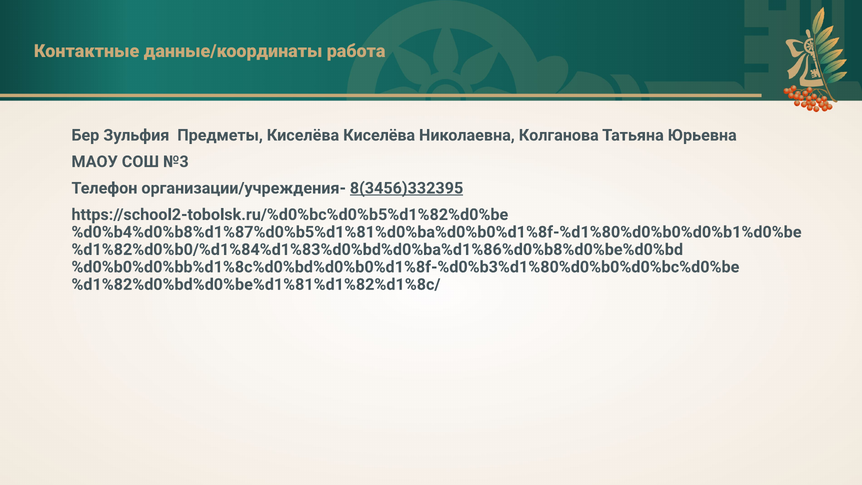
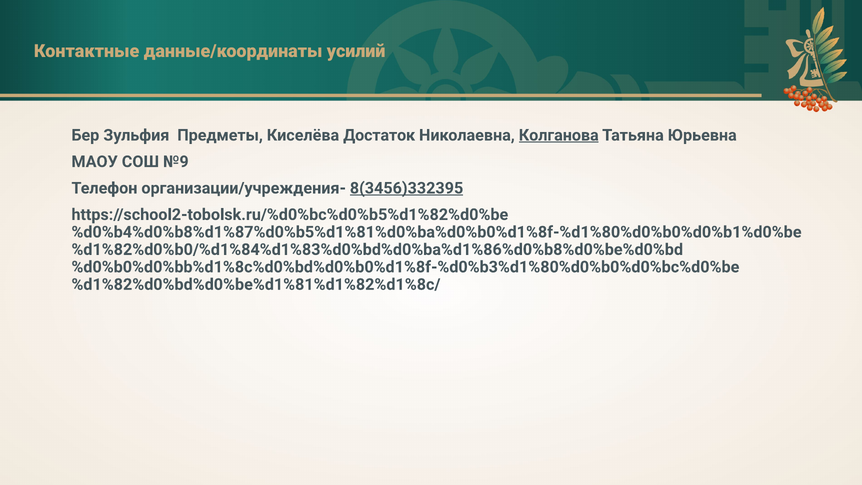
работа: работа -> усилий (356, 51)
Киселёва Киселёва: Киселёва -> Достаток (379, 135)
Колганова underline: none -> present (559, 135)
№3: №3 -> №9 (176, 162)
